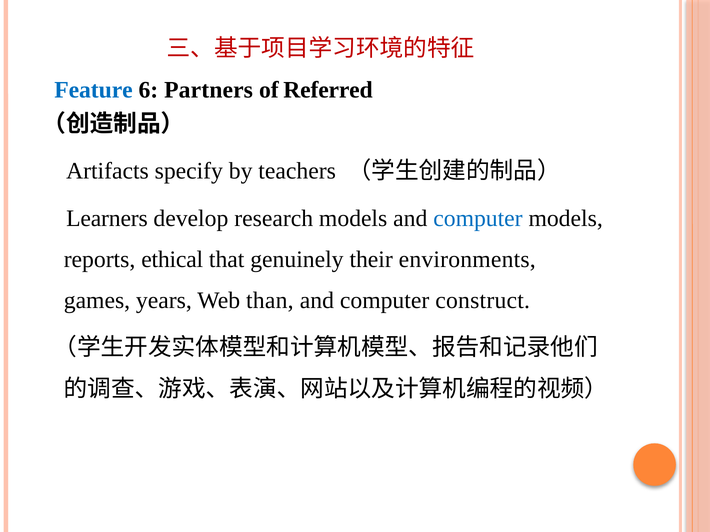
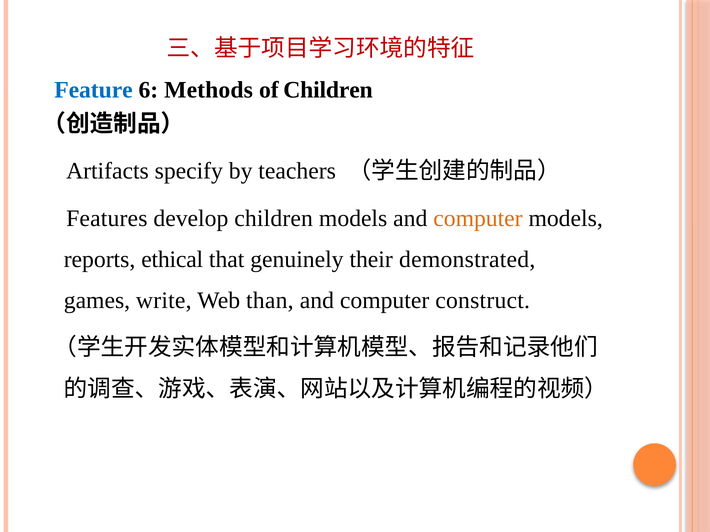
Partners: Partners -> Methods (209, 90)
of Referred: Referred -> Children (328, 90)
Learners: Learners -> Features (107, 218)
develop research: research -> children (274, 218)
computer colour: blue -> orange (478, 218)
environments: environments -> demonstrated (467, 260)
years: years -> write (164, 301)
